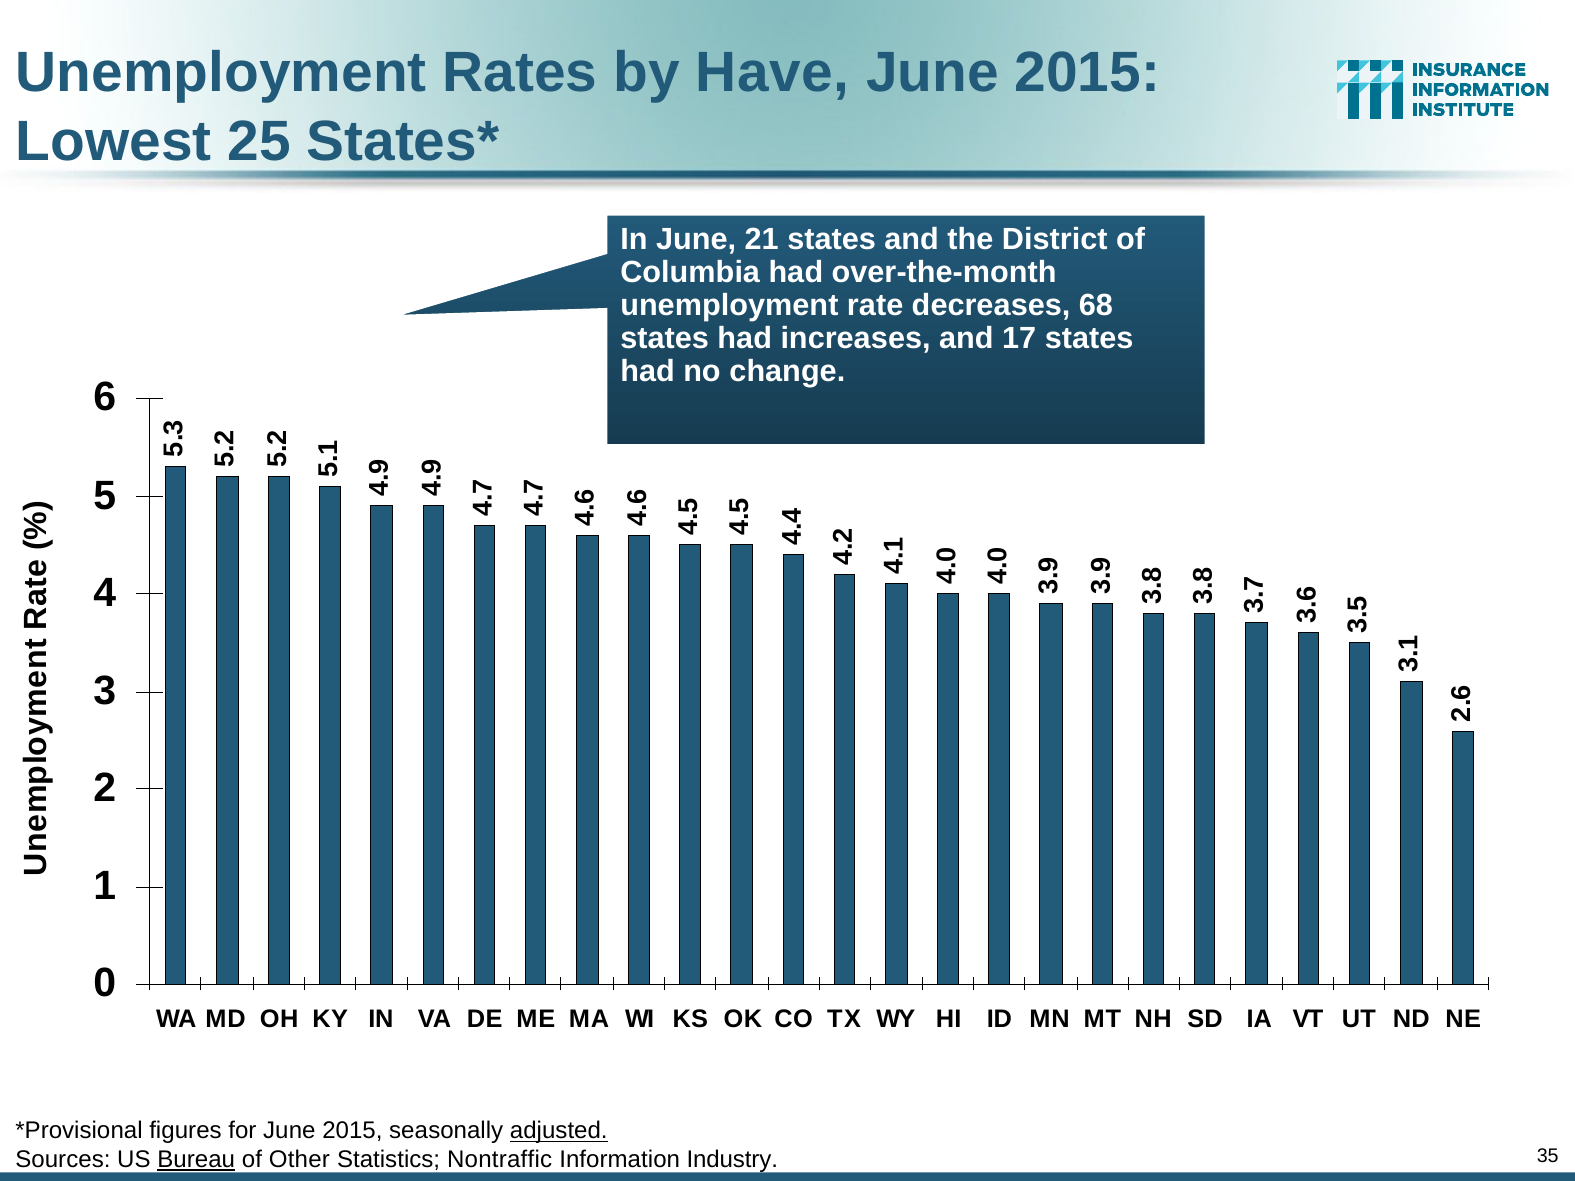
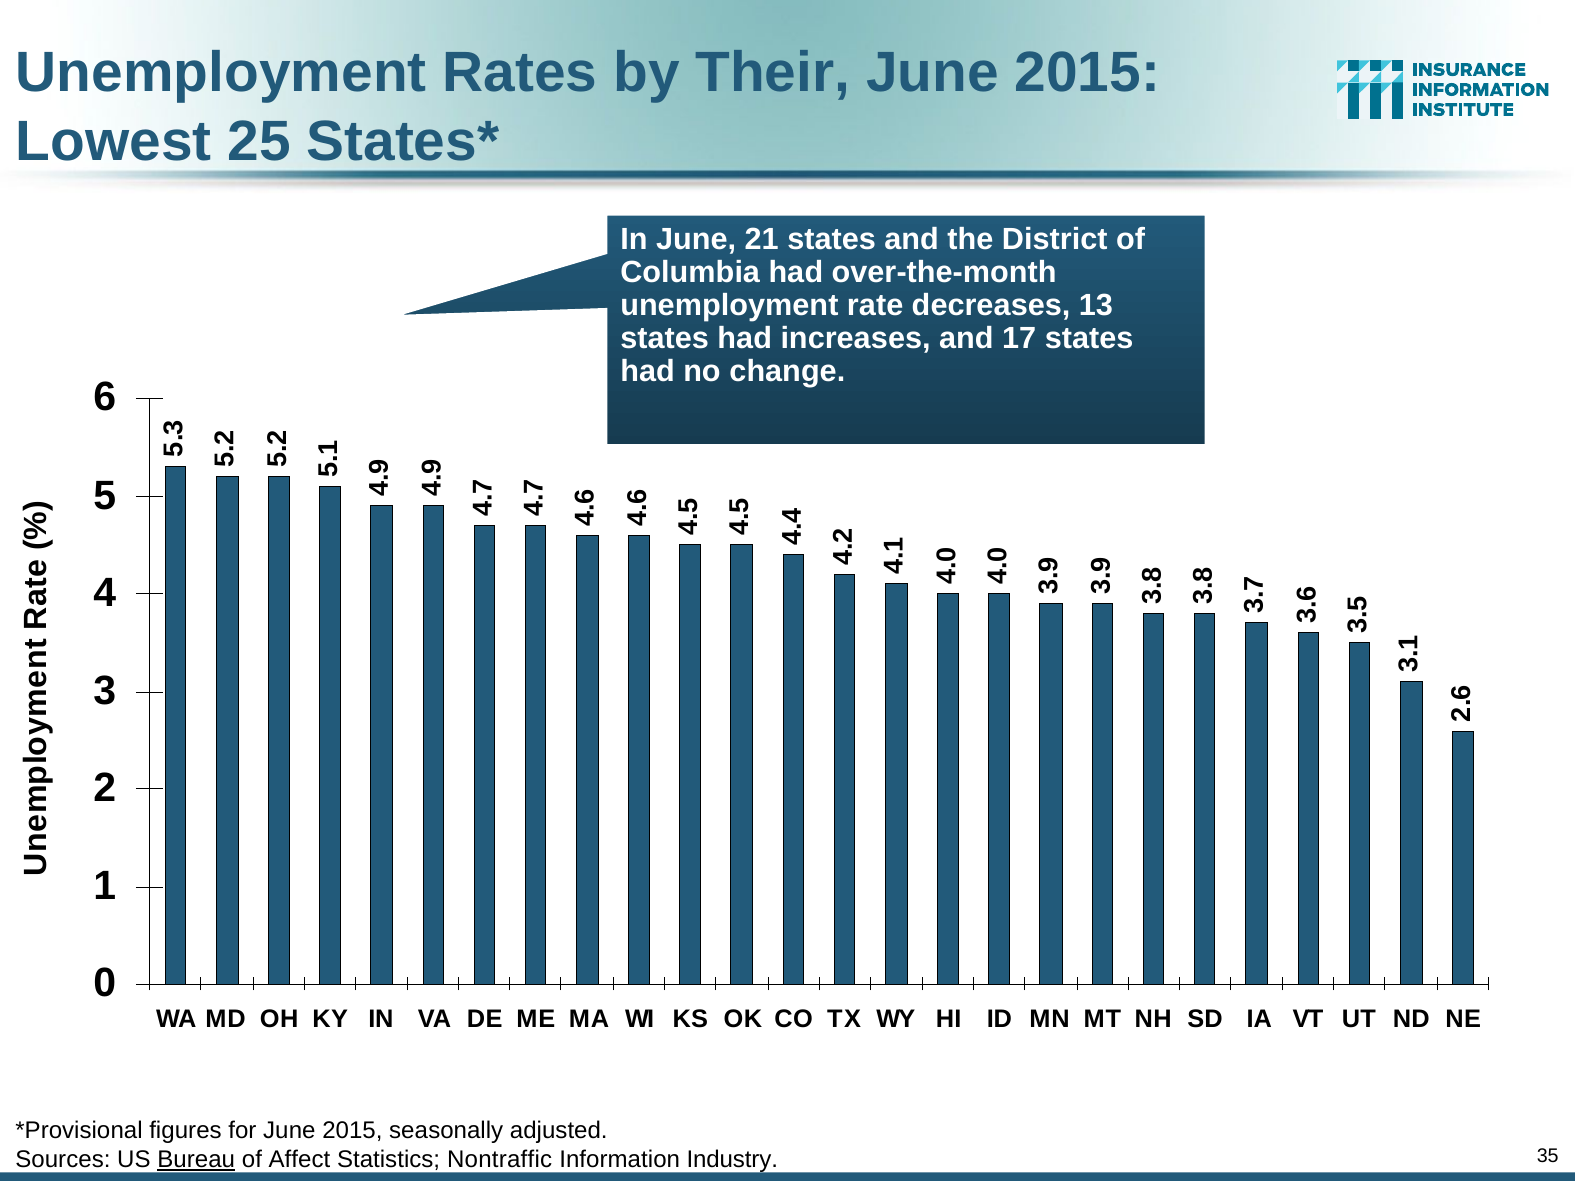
Have: Have -> Their (773, 73)
68: 68 -> 13 (1096, 306)
adjusted underline: present -> none (559, 1131)
Other: Other -> Affect (299, 1160)
